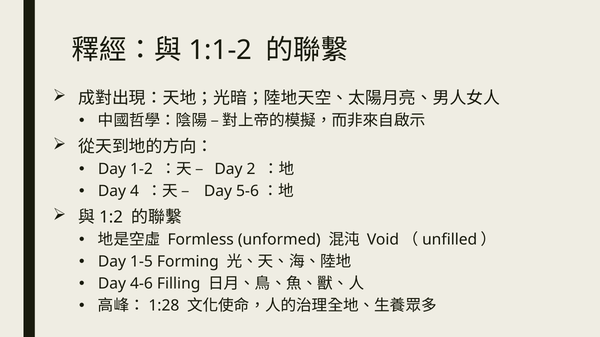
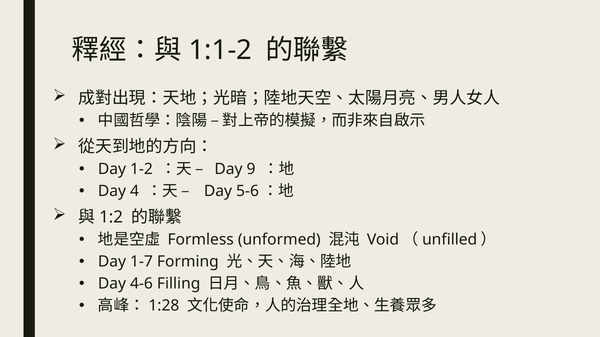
2: 2 -> 9 (251, 169)
1-5: 1-5 -> 1-7 (141, 262)
